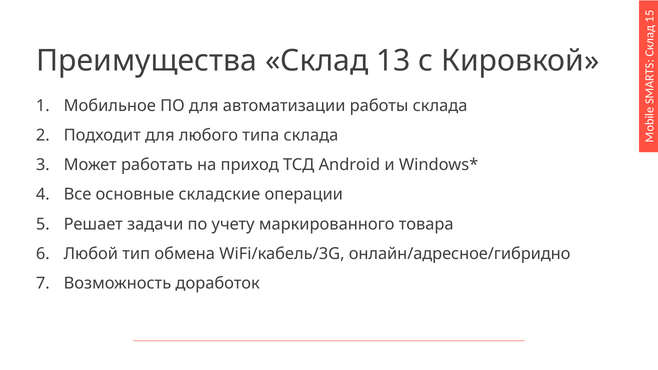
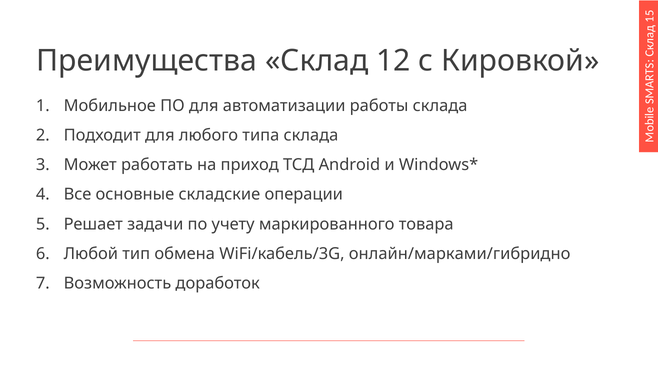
13: 13 -> 12 (393, 61)
онлайн/адресное/гибридно: онлайн/адресное/гибридно -> онлайн/марками/гибридно (460, 254)
